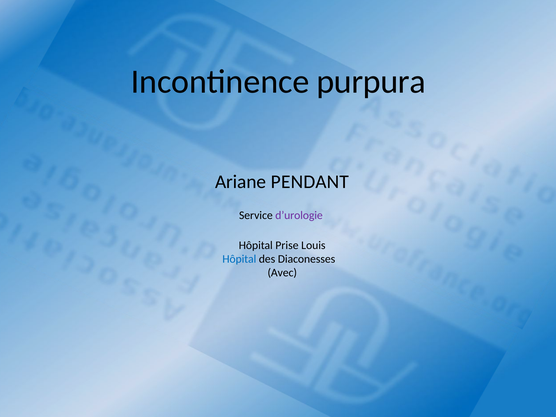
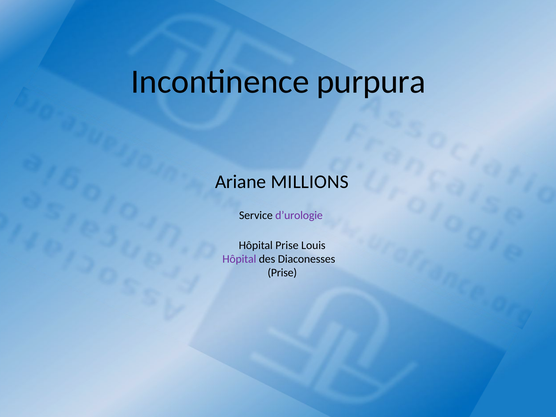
PENDANT: PENDANT -> MILLIONS (310, 182)
Hôpital colour: blue -> purple (239, 259)
Avec: Avec -> Prise (282, 273)
